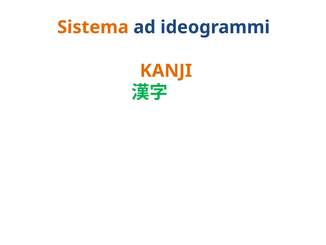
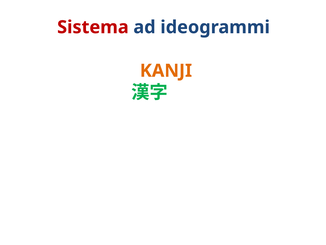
Sistema colour: orange -> red (93, 27)
